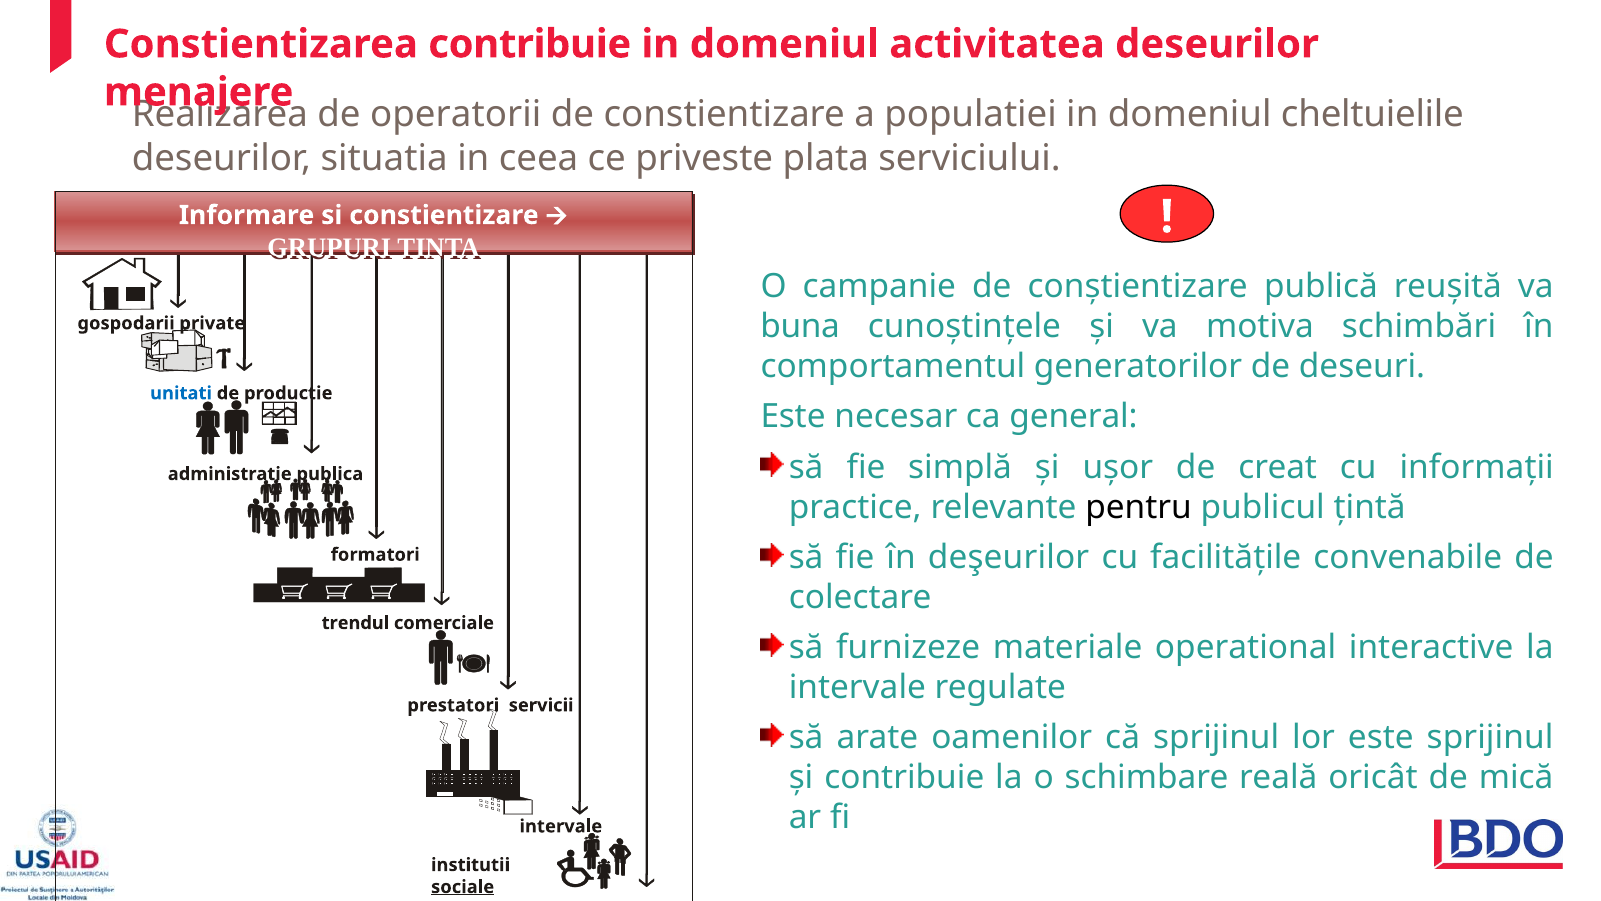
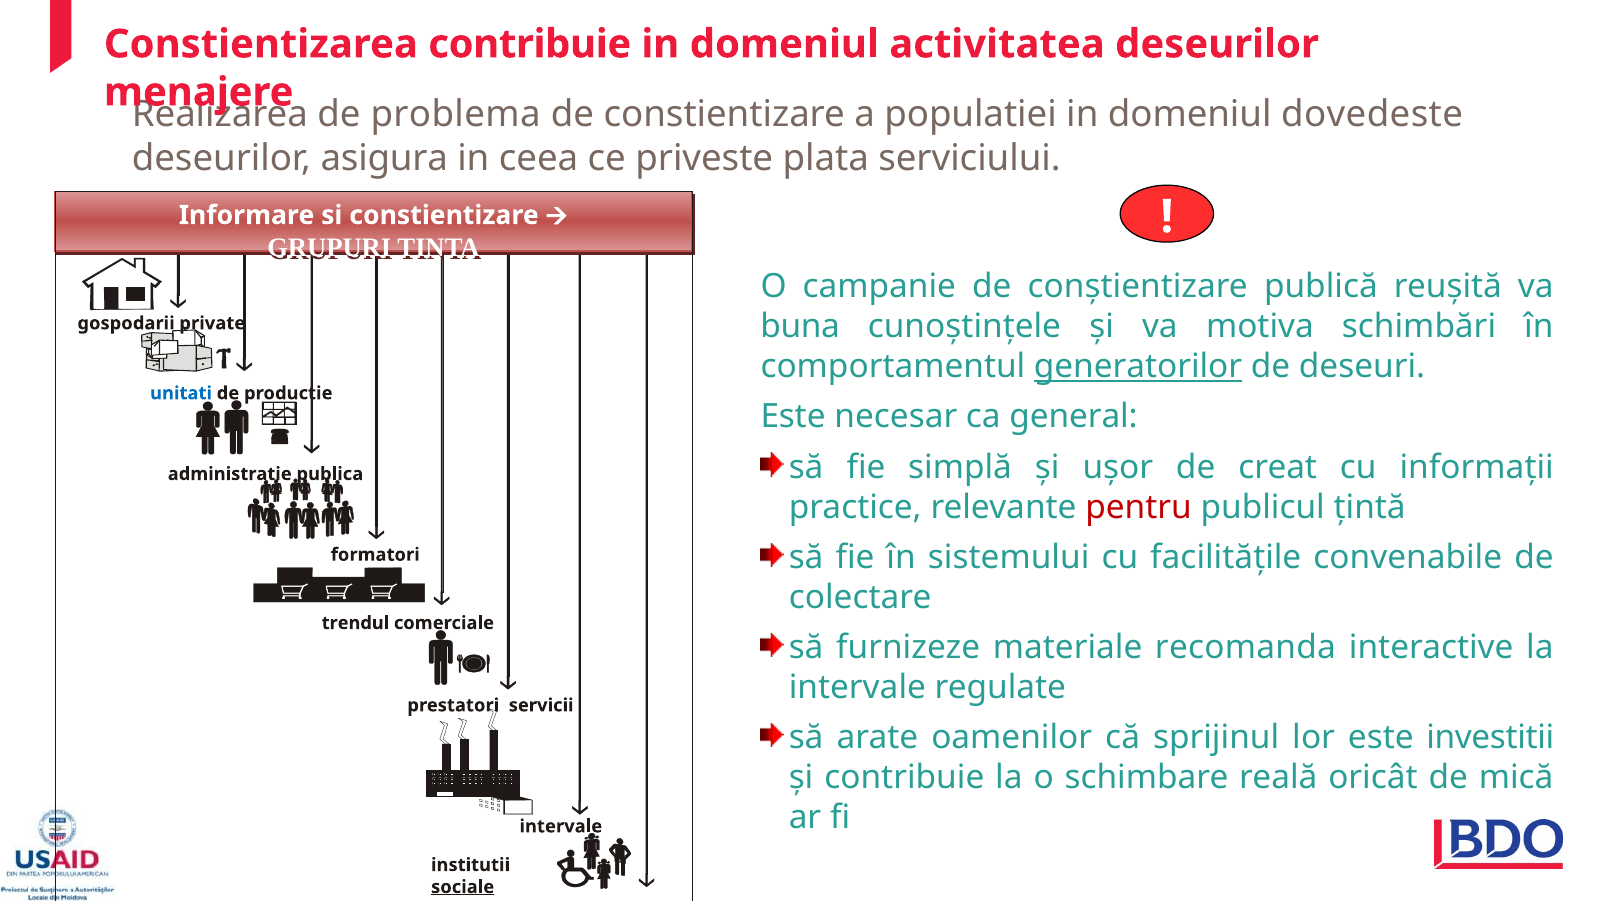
operatorii: operatorii -> problema (456, 115)
cheltuielile: cheltuielile -> dovedeste (1372, 115)
situatia: situatia -> asigura (384, 159)
generatorilor underline: none -> present (1138, 367)
pentru colour: black -> red (1139, 507)
deşeurilor: deşeurilor -> sistemului (1009, 557)
operational: operational -> recomanda (1245, 647)
este sprijinul: sprijinul -> investitii (1490, 737)
